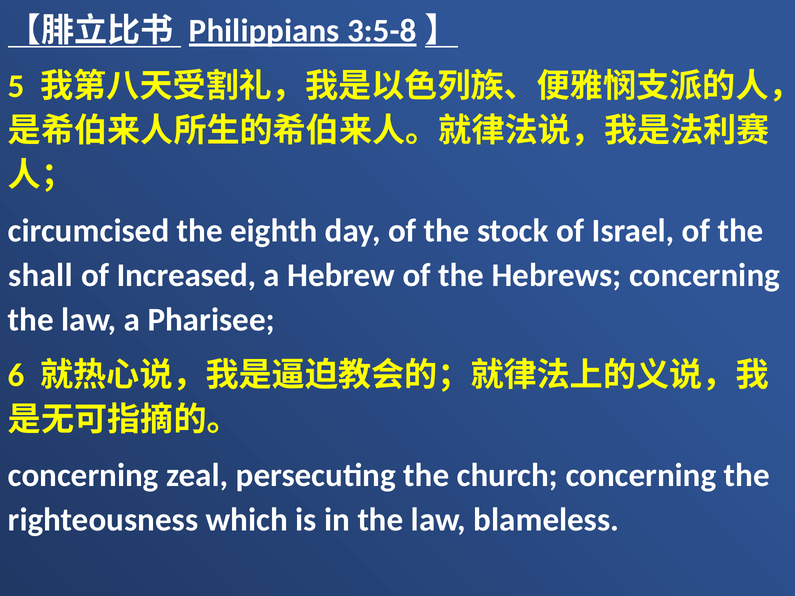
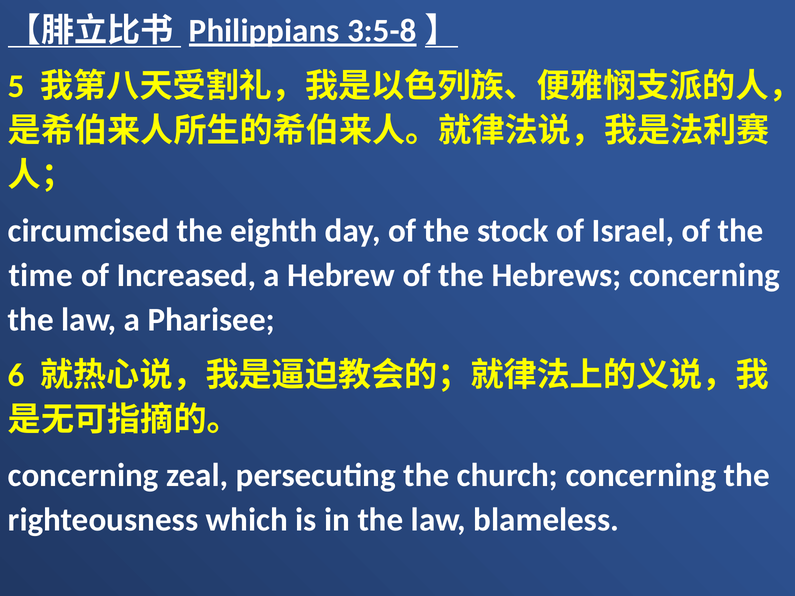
shall: shall -> time (41, 276)
